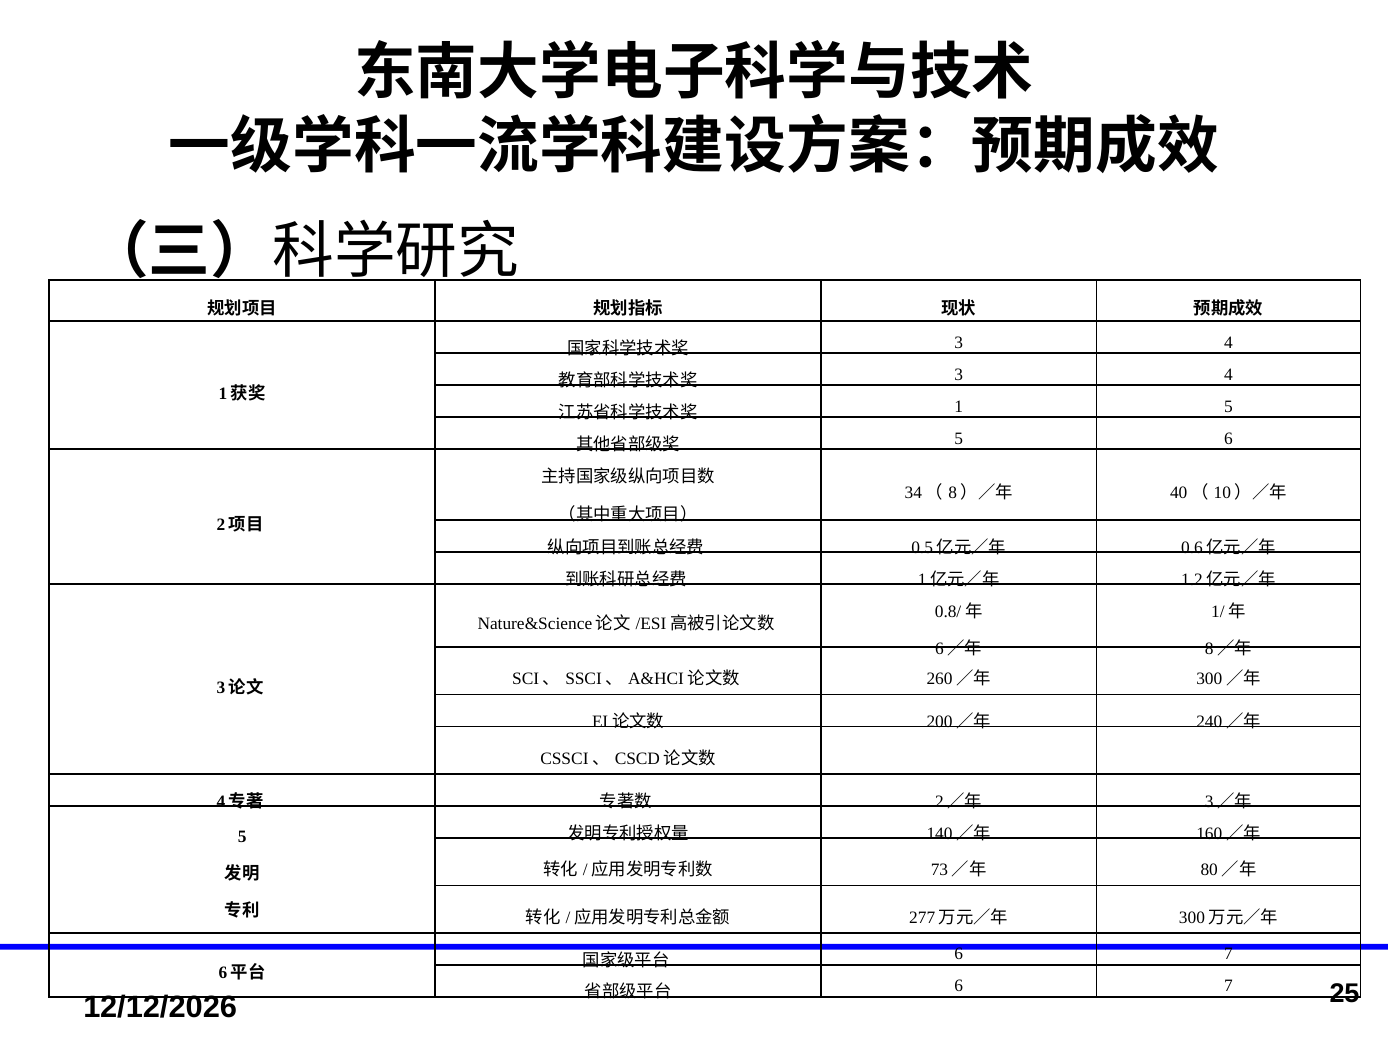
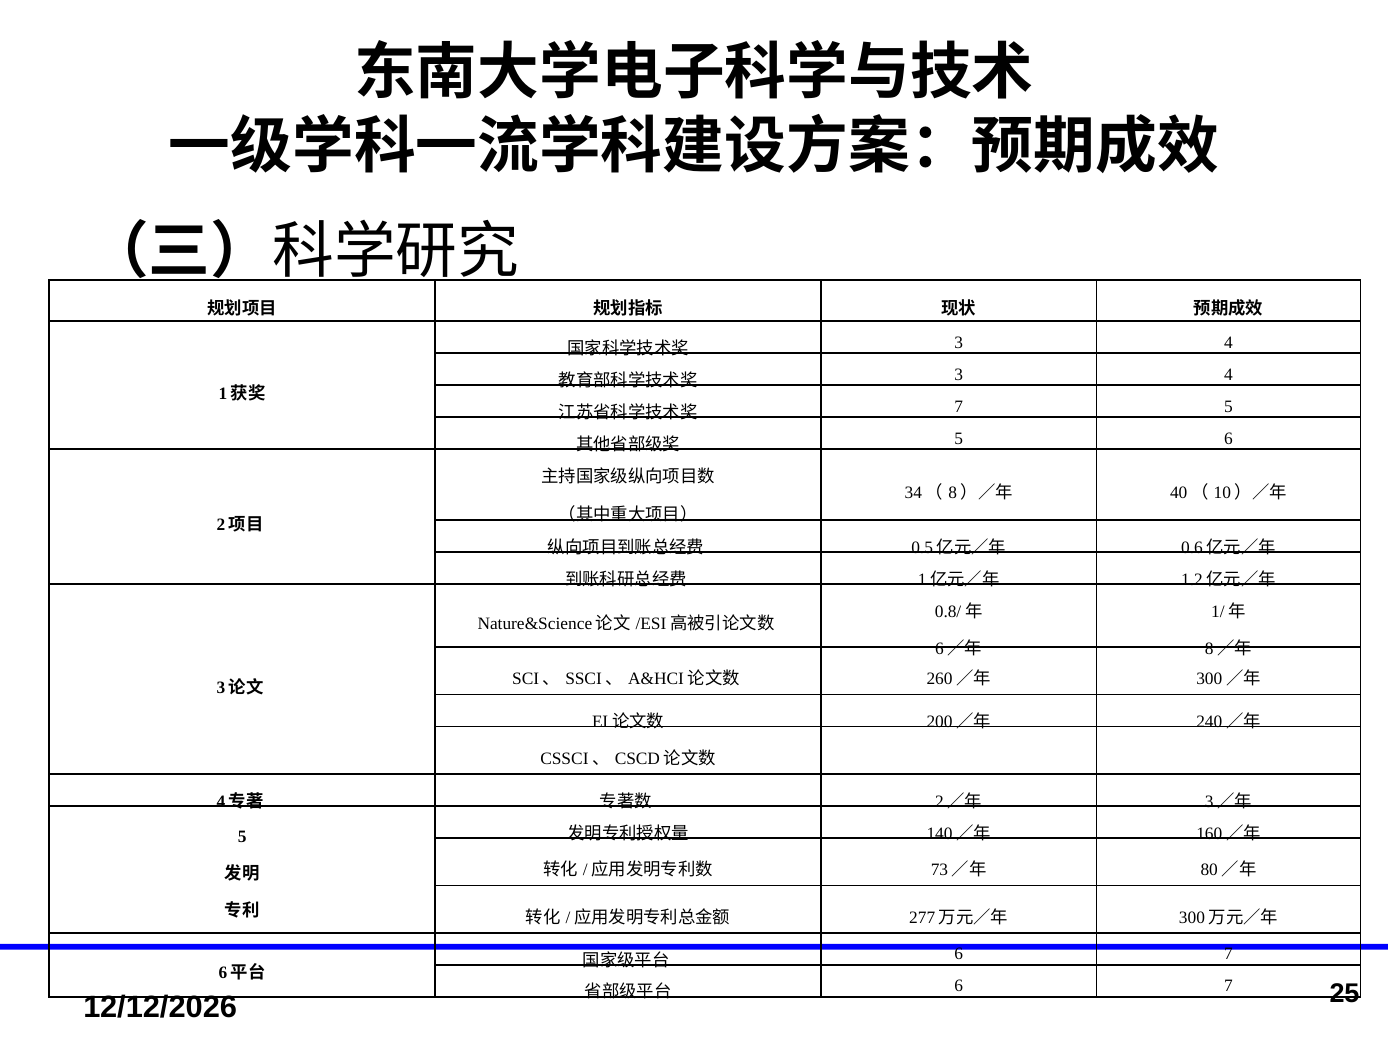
1: 1 -> 7 (959, 406)
